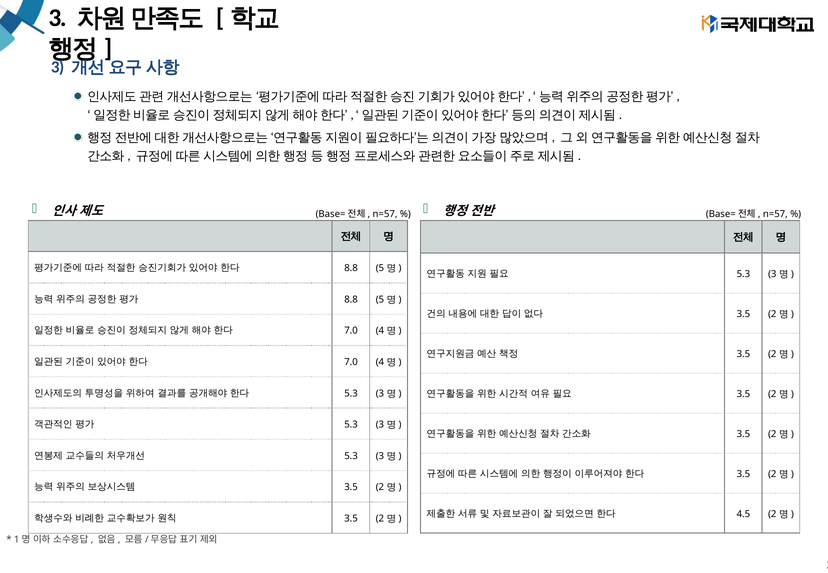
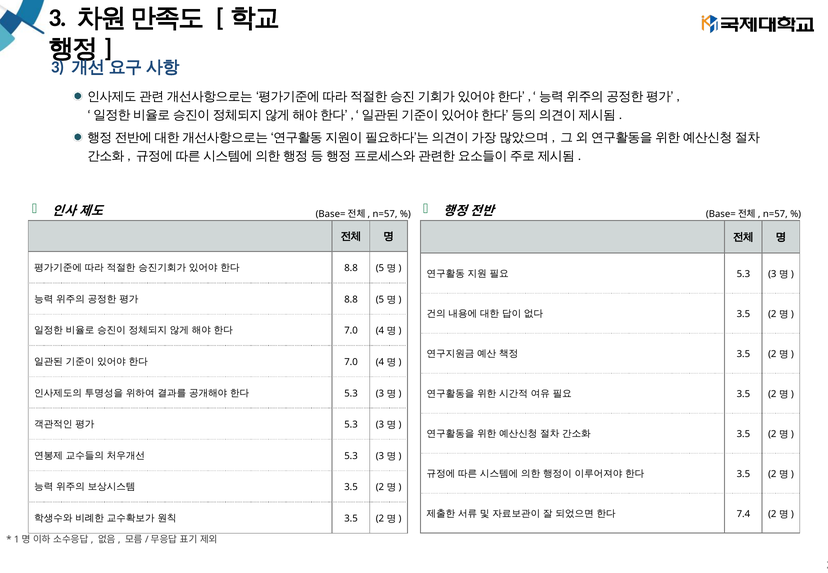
4.5: 4.5 -> 7.4 (743, 514)
